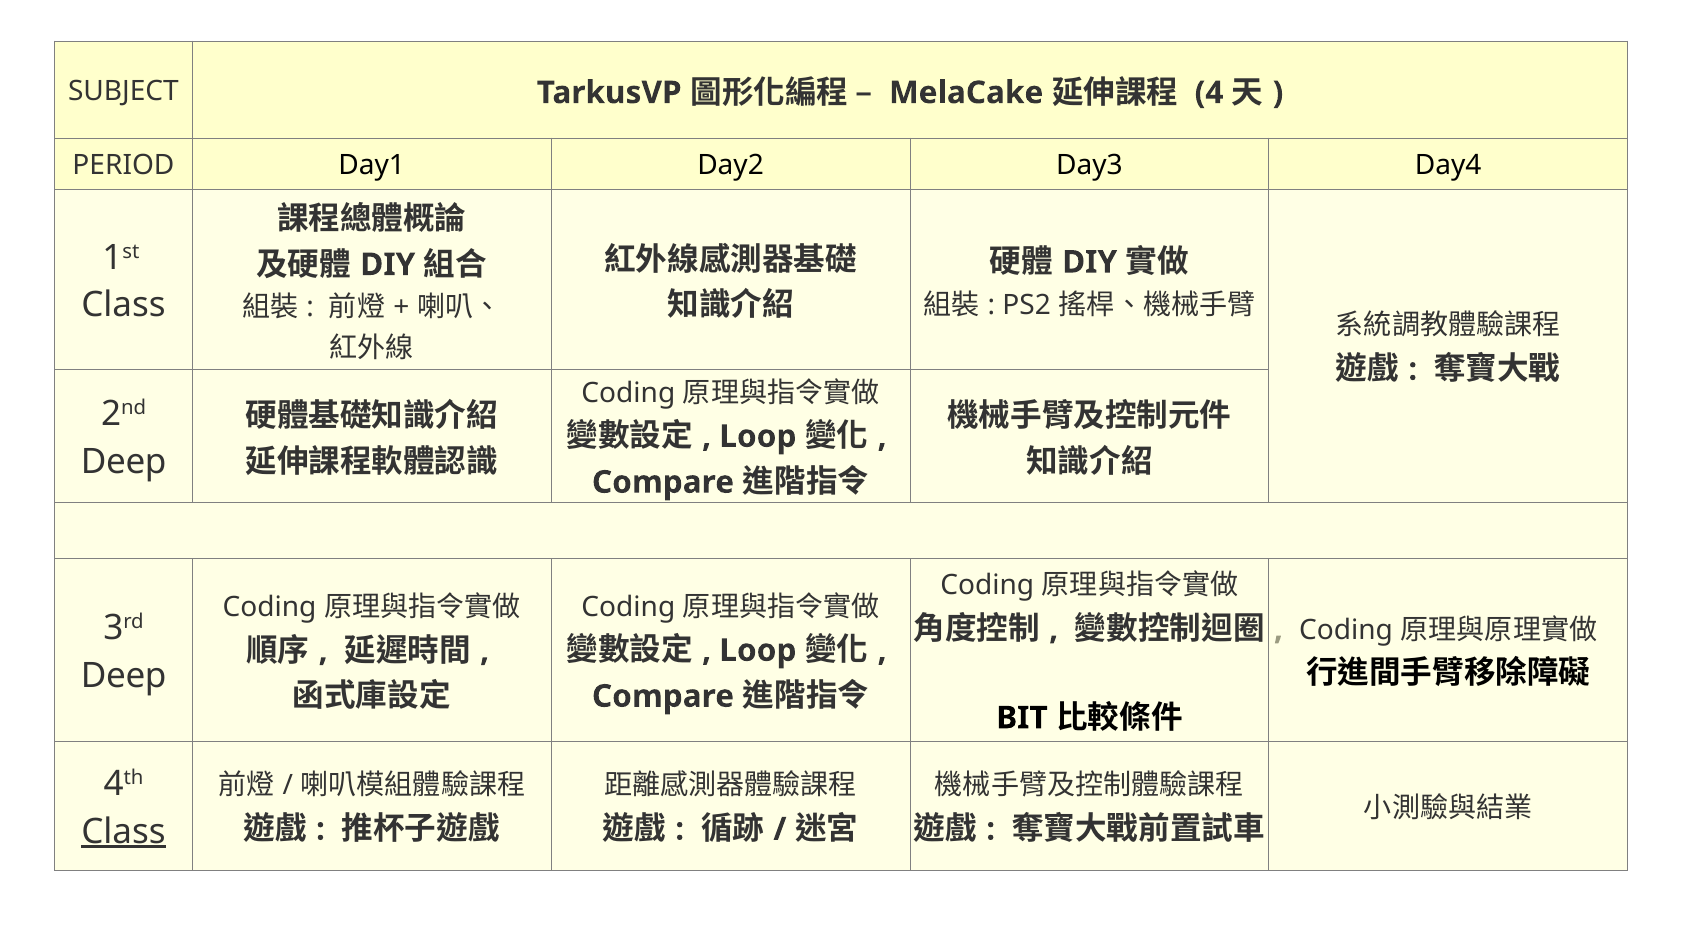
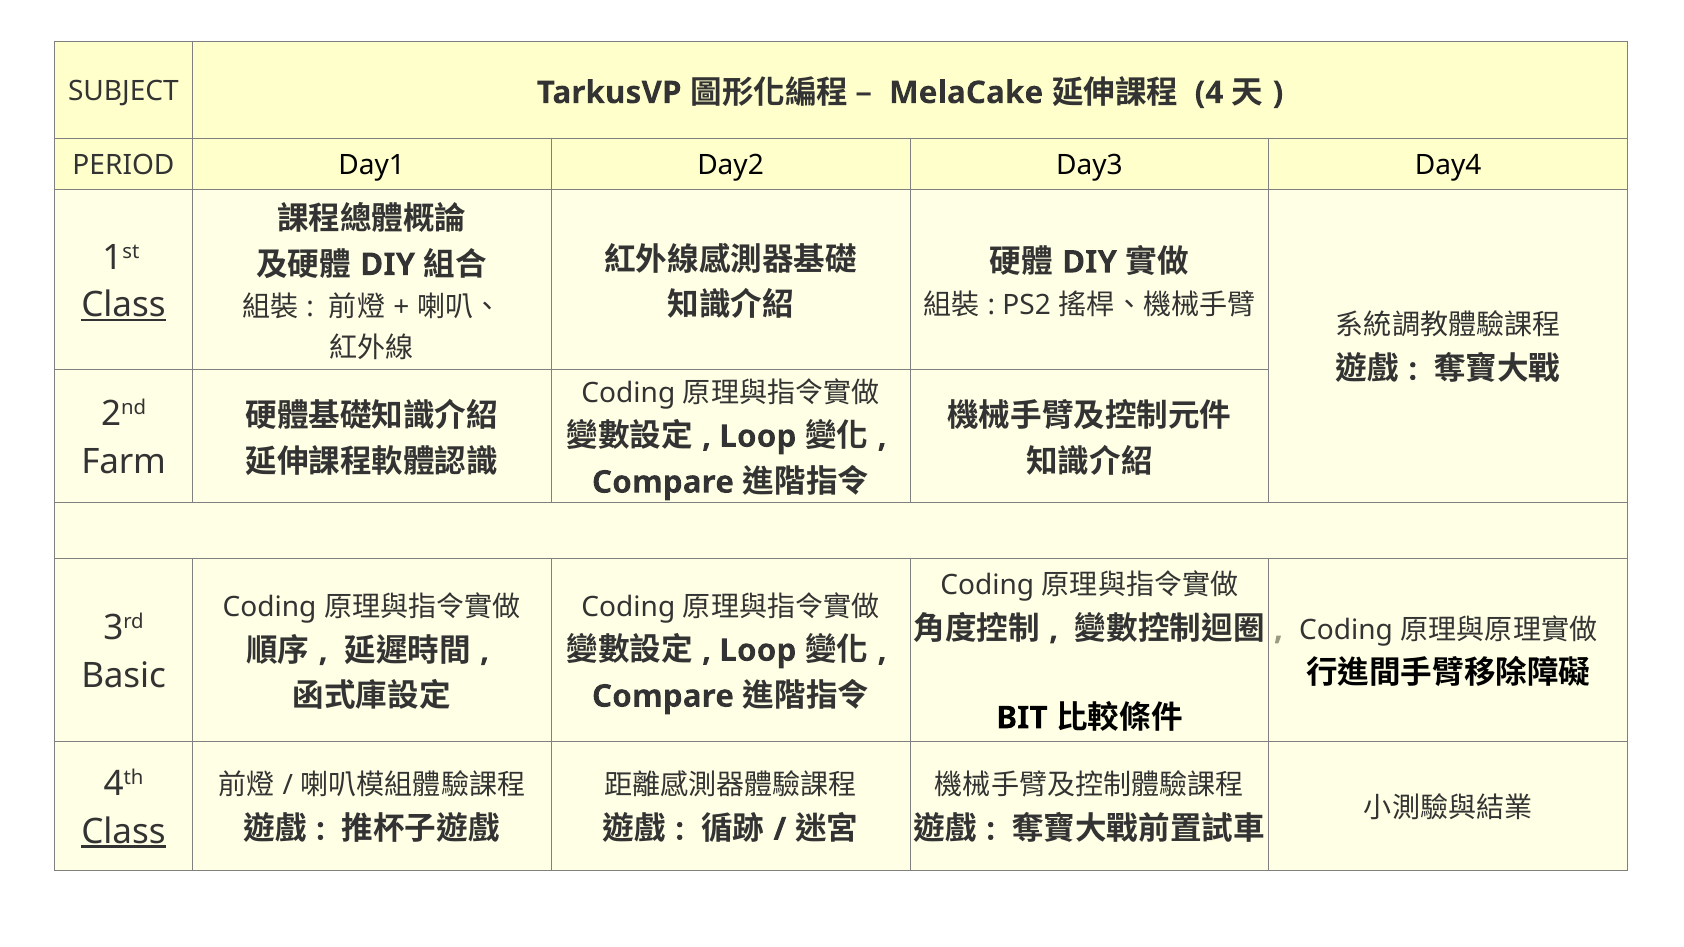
Class underline: none -> present (124, 305)
Deep: Deep -> Farm (124, 462)
Deep: Deep -> Basic (124, 676)
